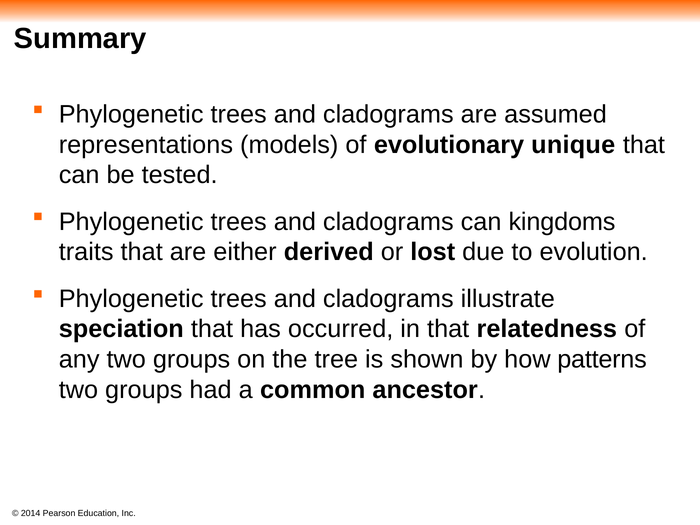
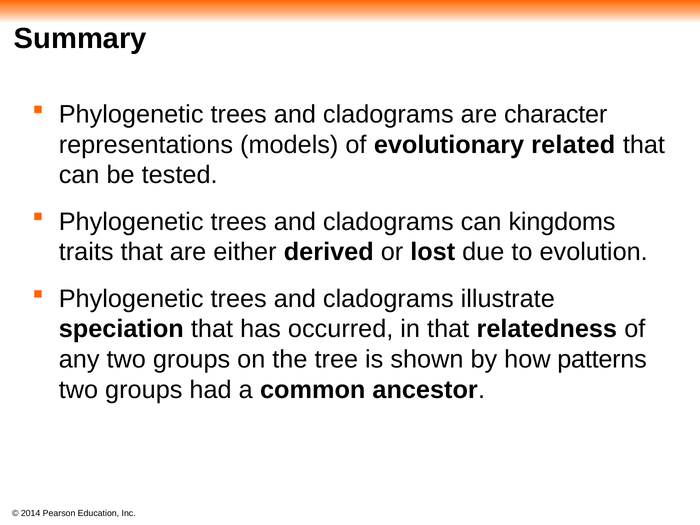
assumed: assumed -> character (556, 114)
unique: unique -> related (573, 145)
